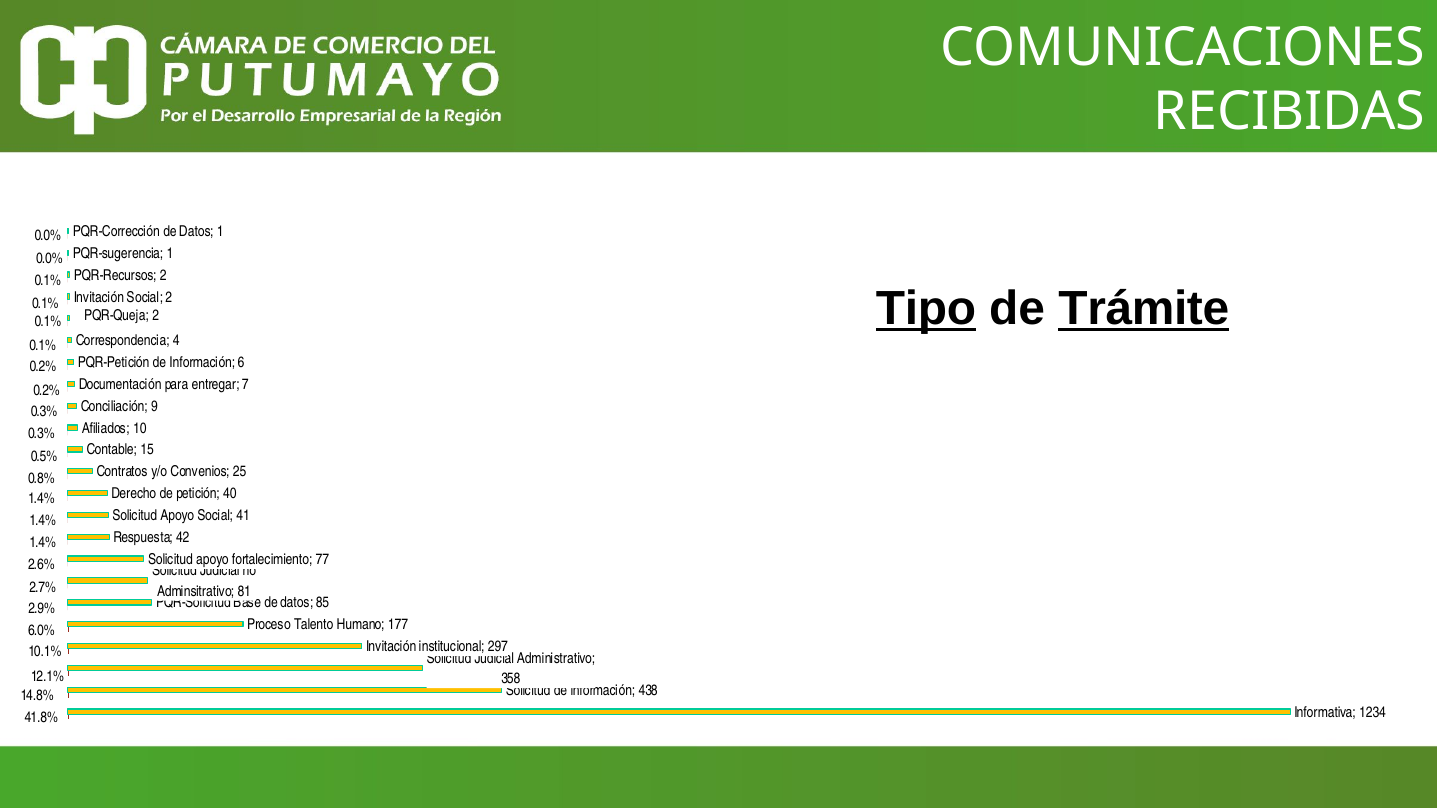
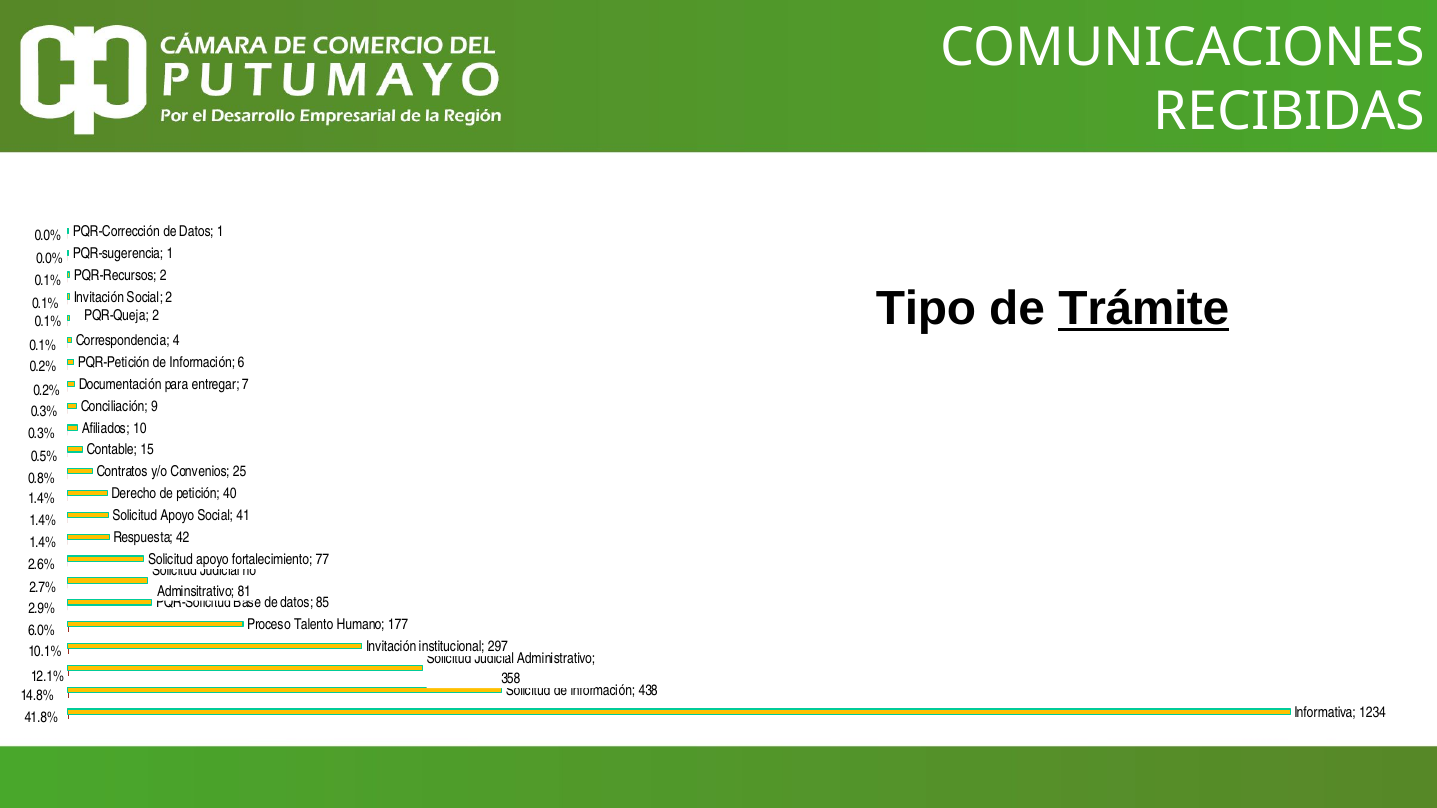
Tipo underline: present -> none (926, 309)
